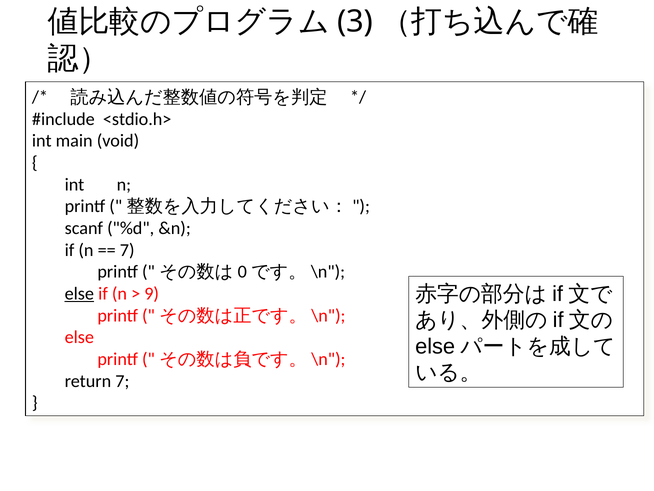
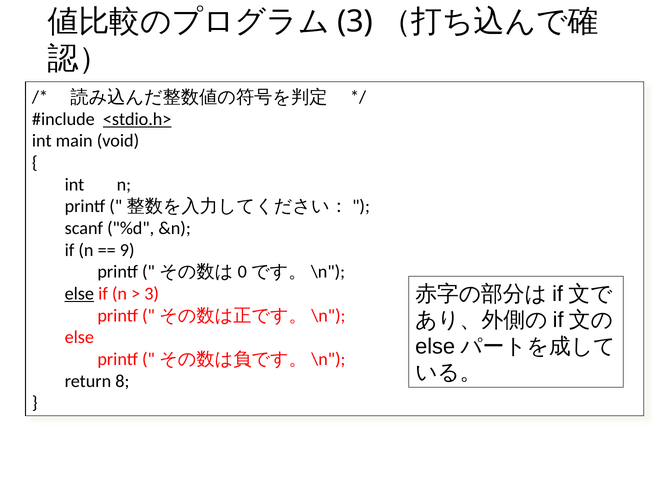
<stdio.h> underline: none -> present (137, 119)
7: 7 -> 9 (127, 250)
9: 9 -> 3 (152, 293)
return 7: 7 -> 8 (122, 381)
